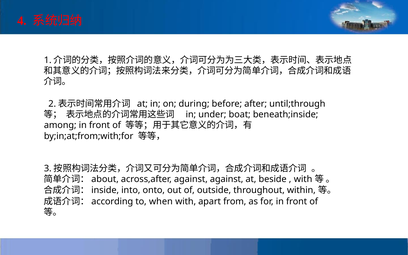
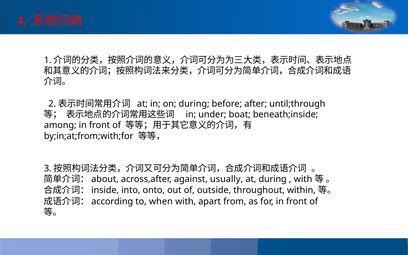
against against: against -> usually (227, 179)
at beside: beside -> during (273, 179)
